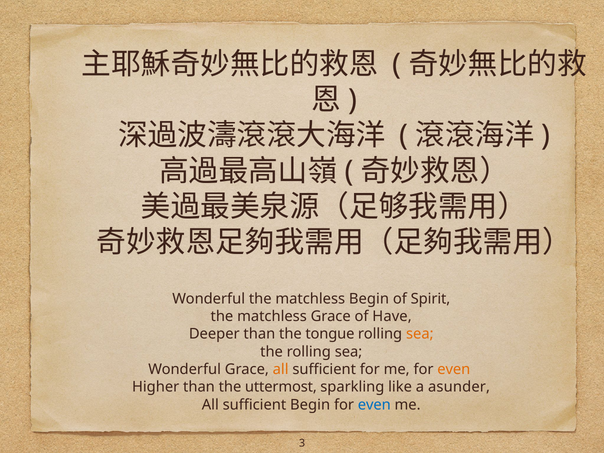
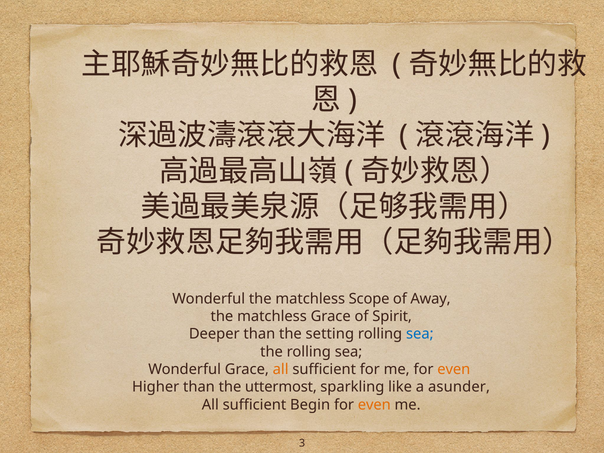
matchless Begin: Begin -> Scope (369, 299)
Spirit: Spirit -> Away (431, 299)
Have: Have -> Spirit (392, 316)
tongue: tongue -> setting (330, 334)
sea colour: orange -> blue (420, 334)
even colour: blue -> orange (374, 405)
